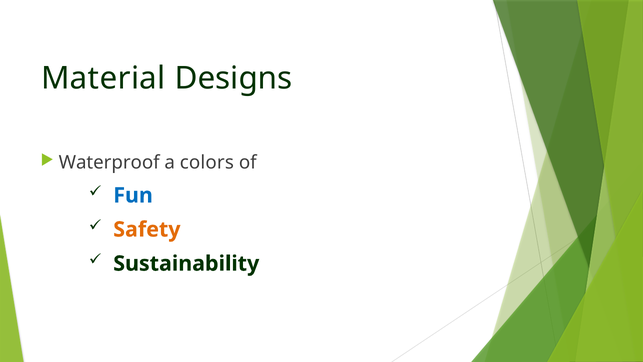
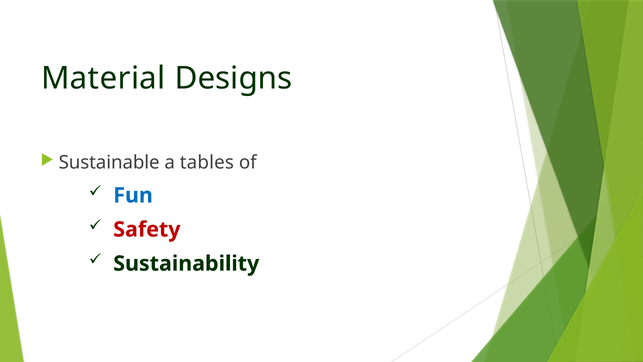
Waterproof: Waterproof -> Sustainable (109, 163)
colors: colors -> tables (207, 163)
Safety colour: orange -> red (147, 229)
